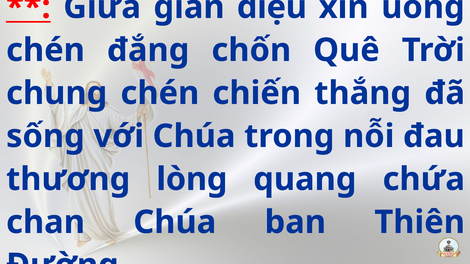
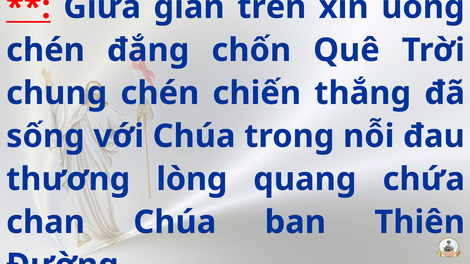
diệu: diệu -> trên (272, 7)
